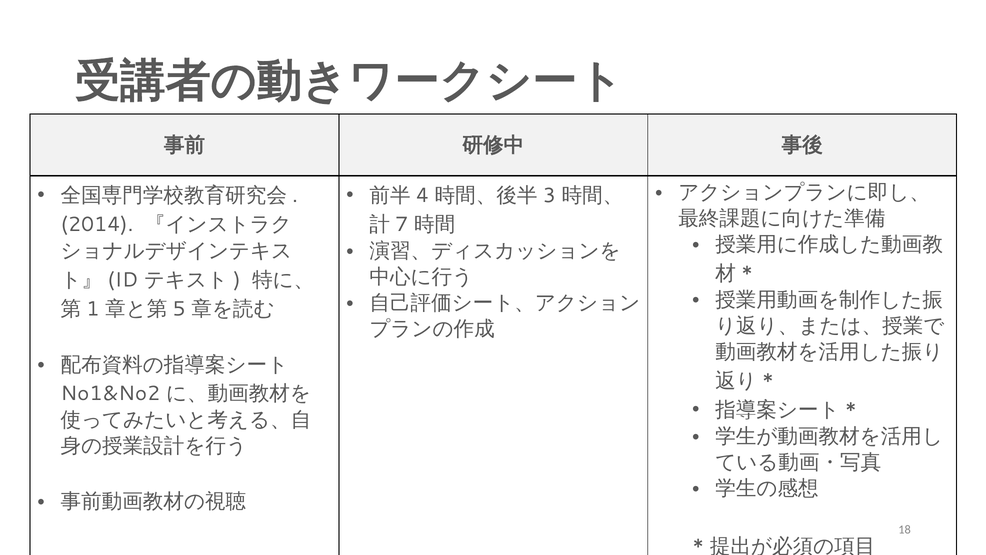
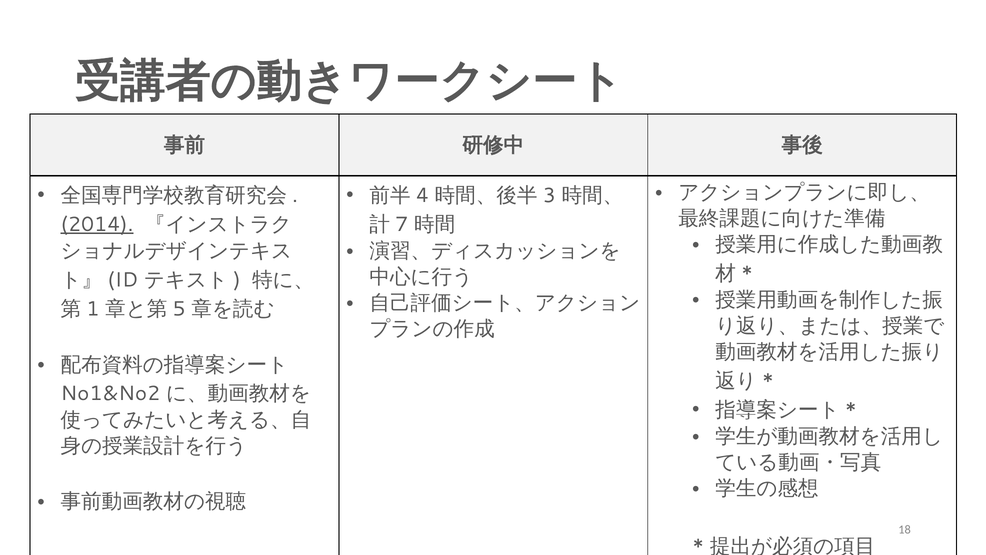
2014 underline: none -> present (97, 224)
